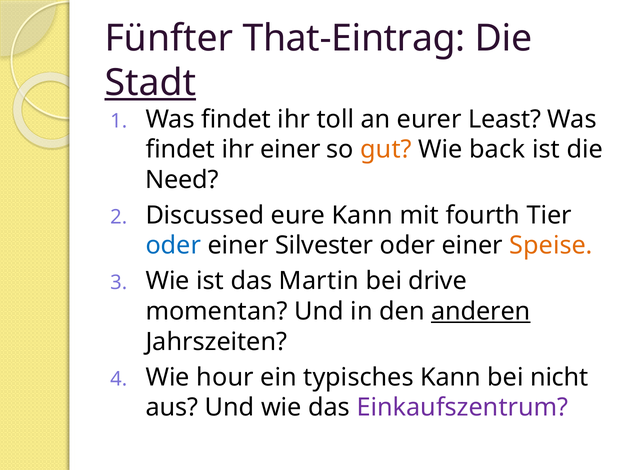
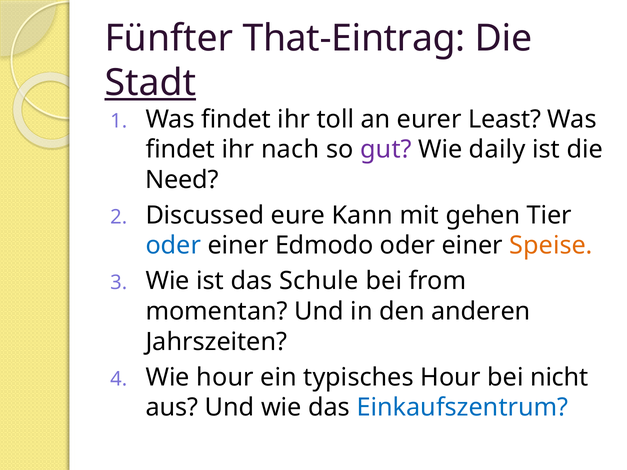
ihr einer: einer -> nach (290, 150)
gut colour: orange -> purple (386, 150)
back: back -> daily (497, 150)
fourth: fourth -> gehen (483, 215)
Silvester: Silvester -> Edmodo (324, 246)
Martin: Martin -> Schule (319, 281)
drive: drive -> from (437, 281)
anderen underline: present -> none (481, 312)
typisches Kann: Kann -> Hour (450, 377)
Einkaufszentrum colour: purple -> blue (462, 408)
